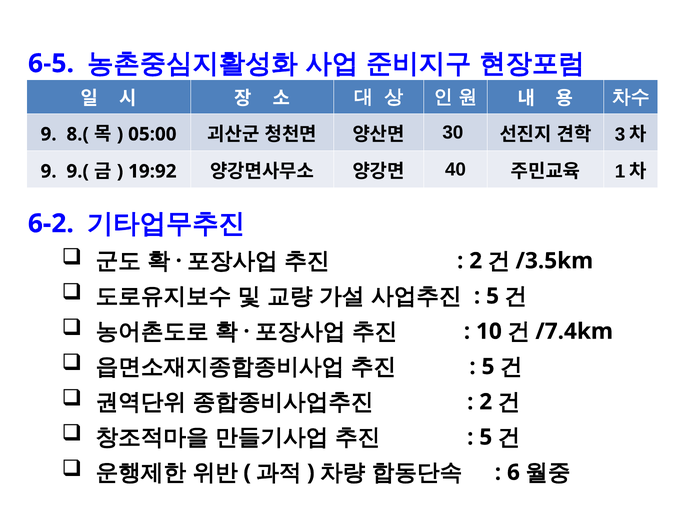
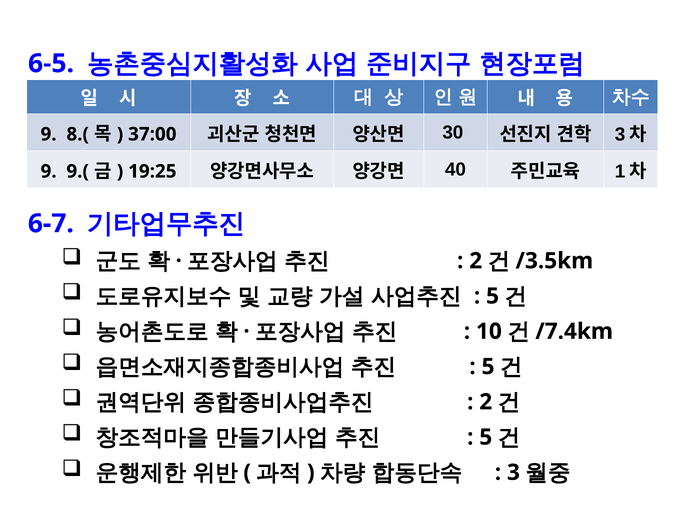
05:00: 05:00 -> 37:00 (152, 134)
19:92: 19:92 -> 19:25 (152, 171)
6-2: 6-2 -> 6-7 (51, 223)
6: 6 -> 3 (513, 472)
